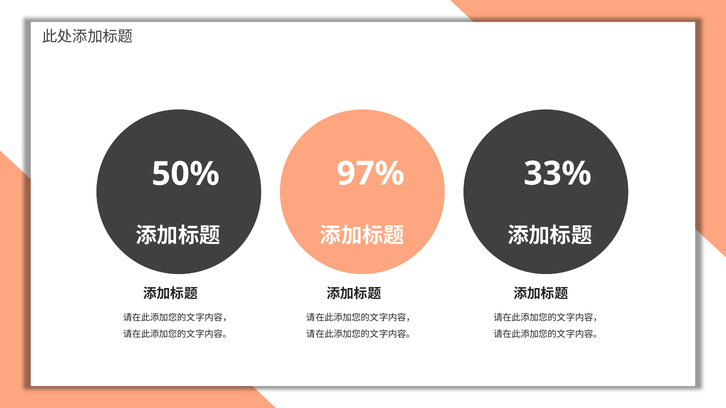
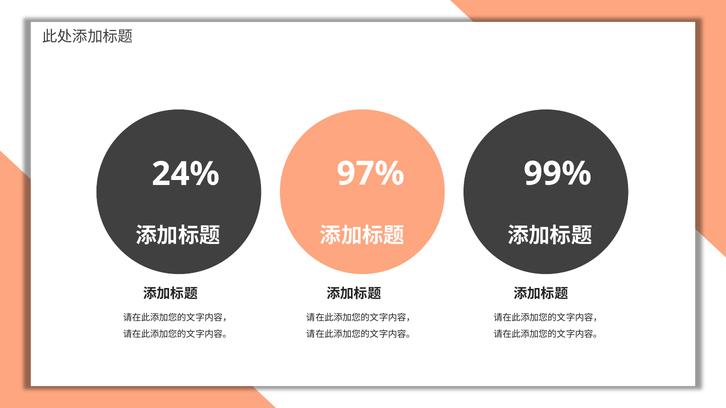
50%: 50% -> 24% (186, 174)
33%: 33% -> 99% (558, 174)
